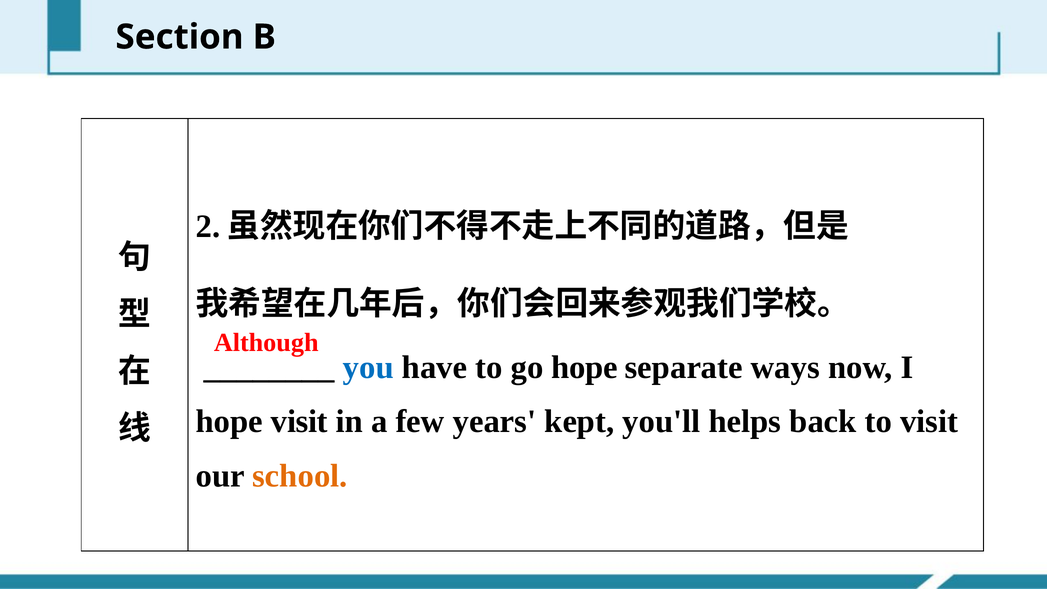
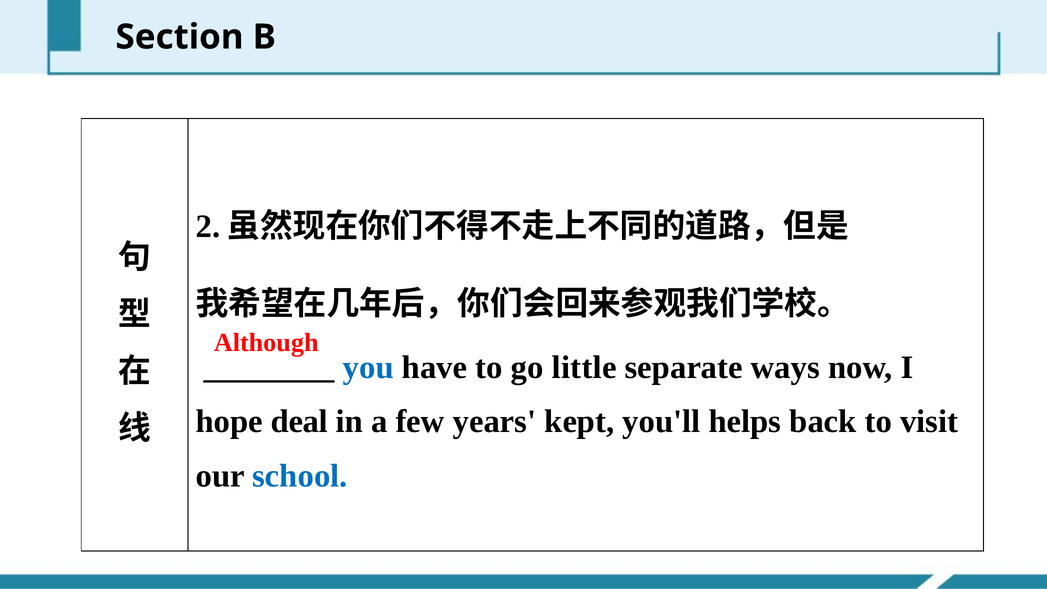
go hope: hope -> little (584, 367)
hope visit: visit -> deal (299, 422)
school colour: orange -> blue (300, 476)
